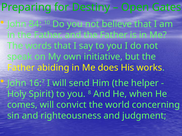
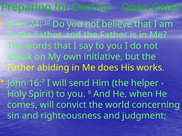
84: 84 -> 24 (35, 24)
